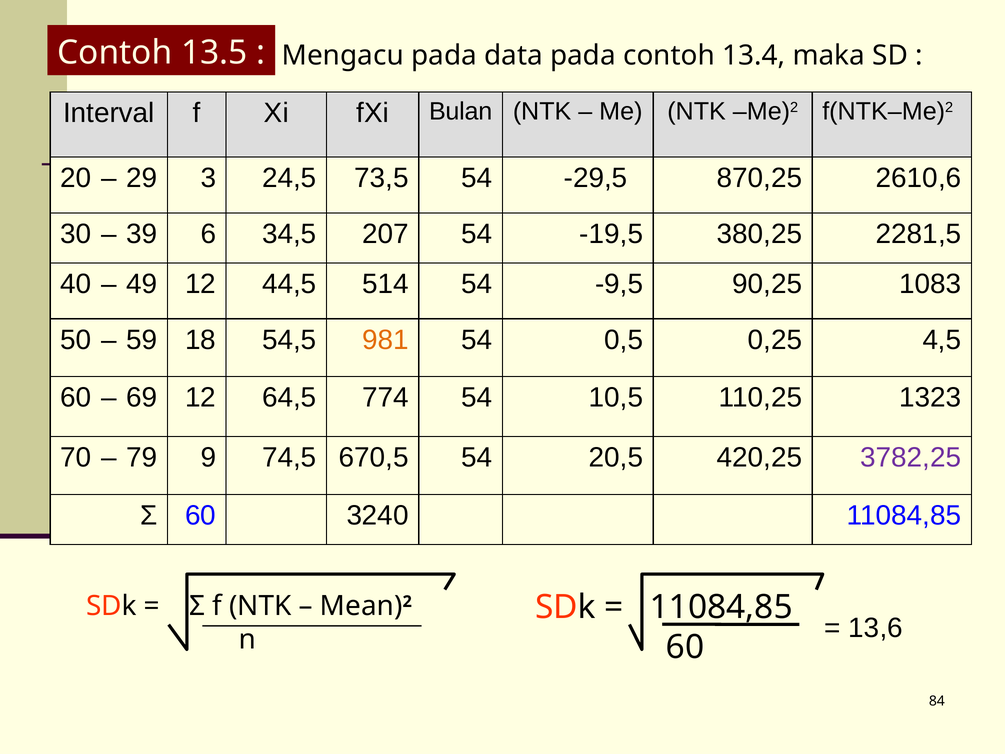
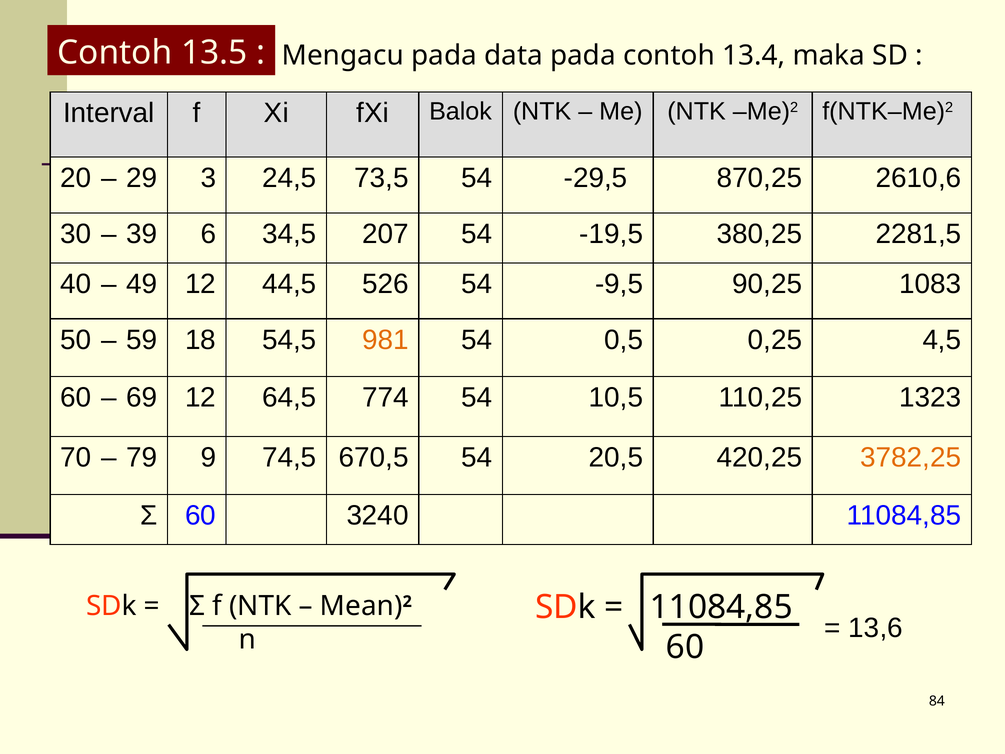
Bulan: Bulan -> Balok (461, 112)
514: 514 -> 526 (385, 284)
3782,25 colour: purple -> orange (911, 458)
